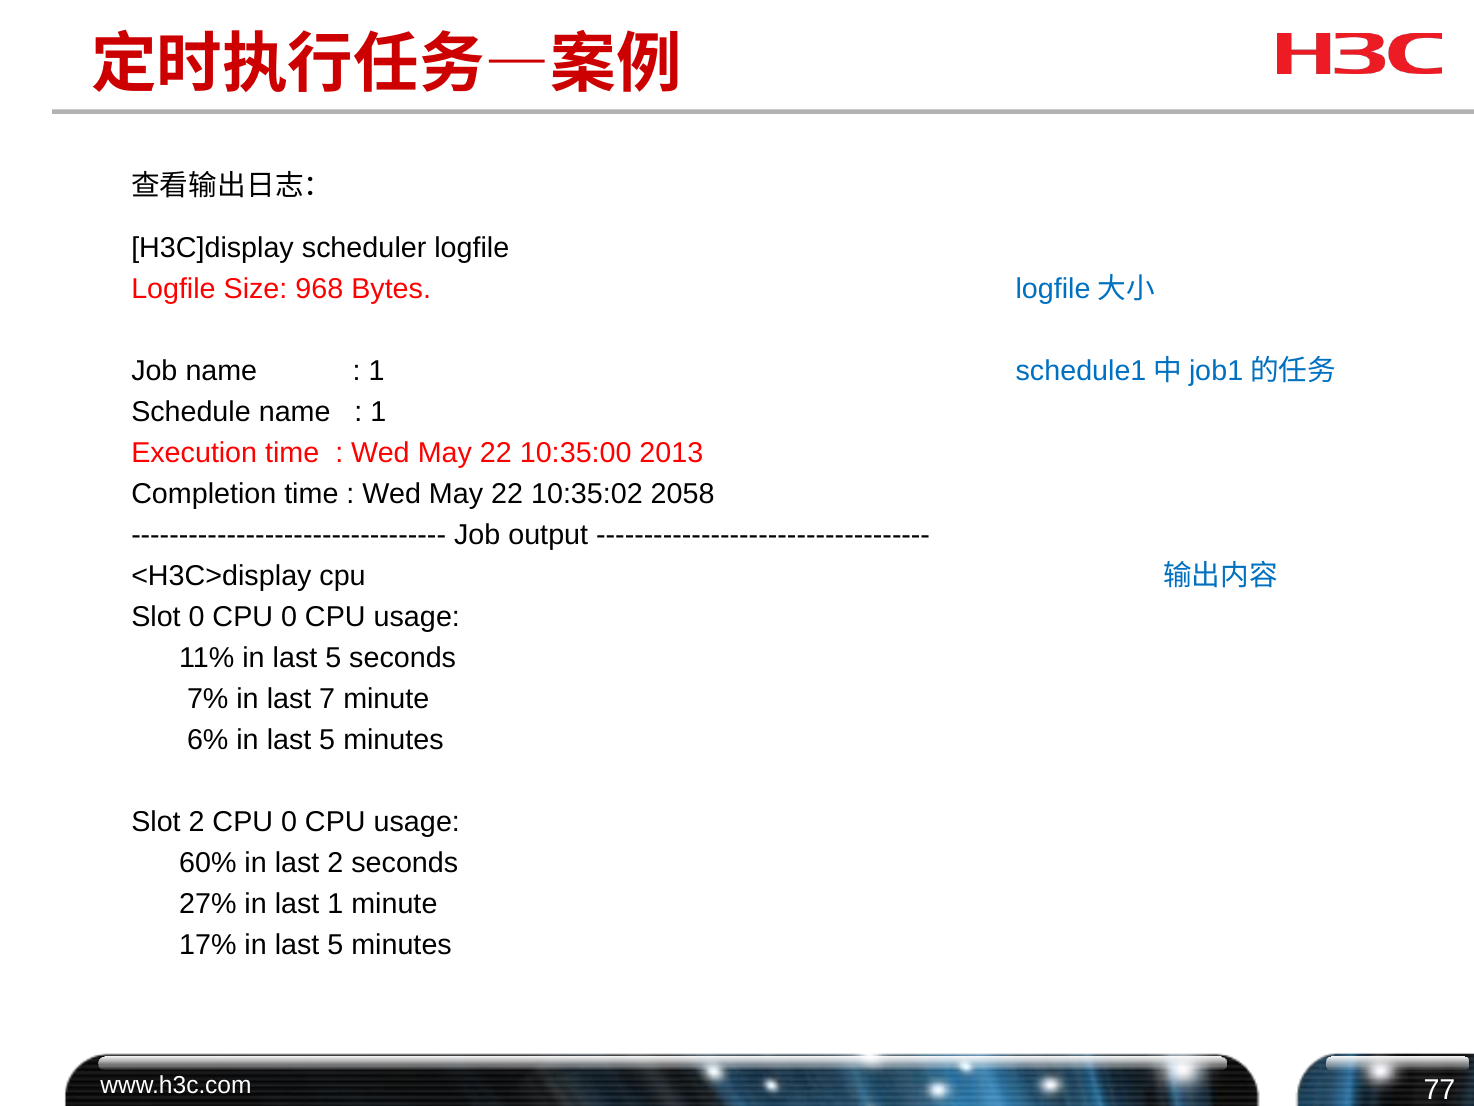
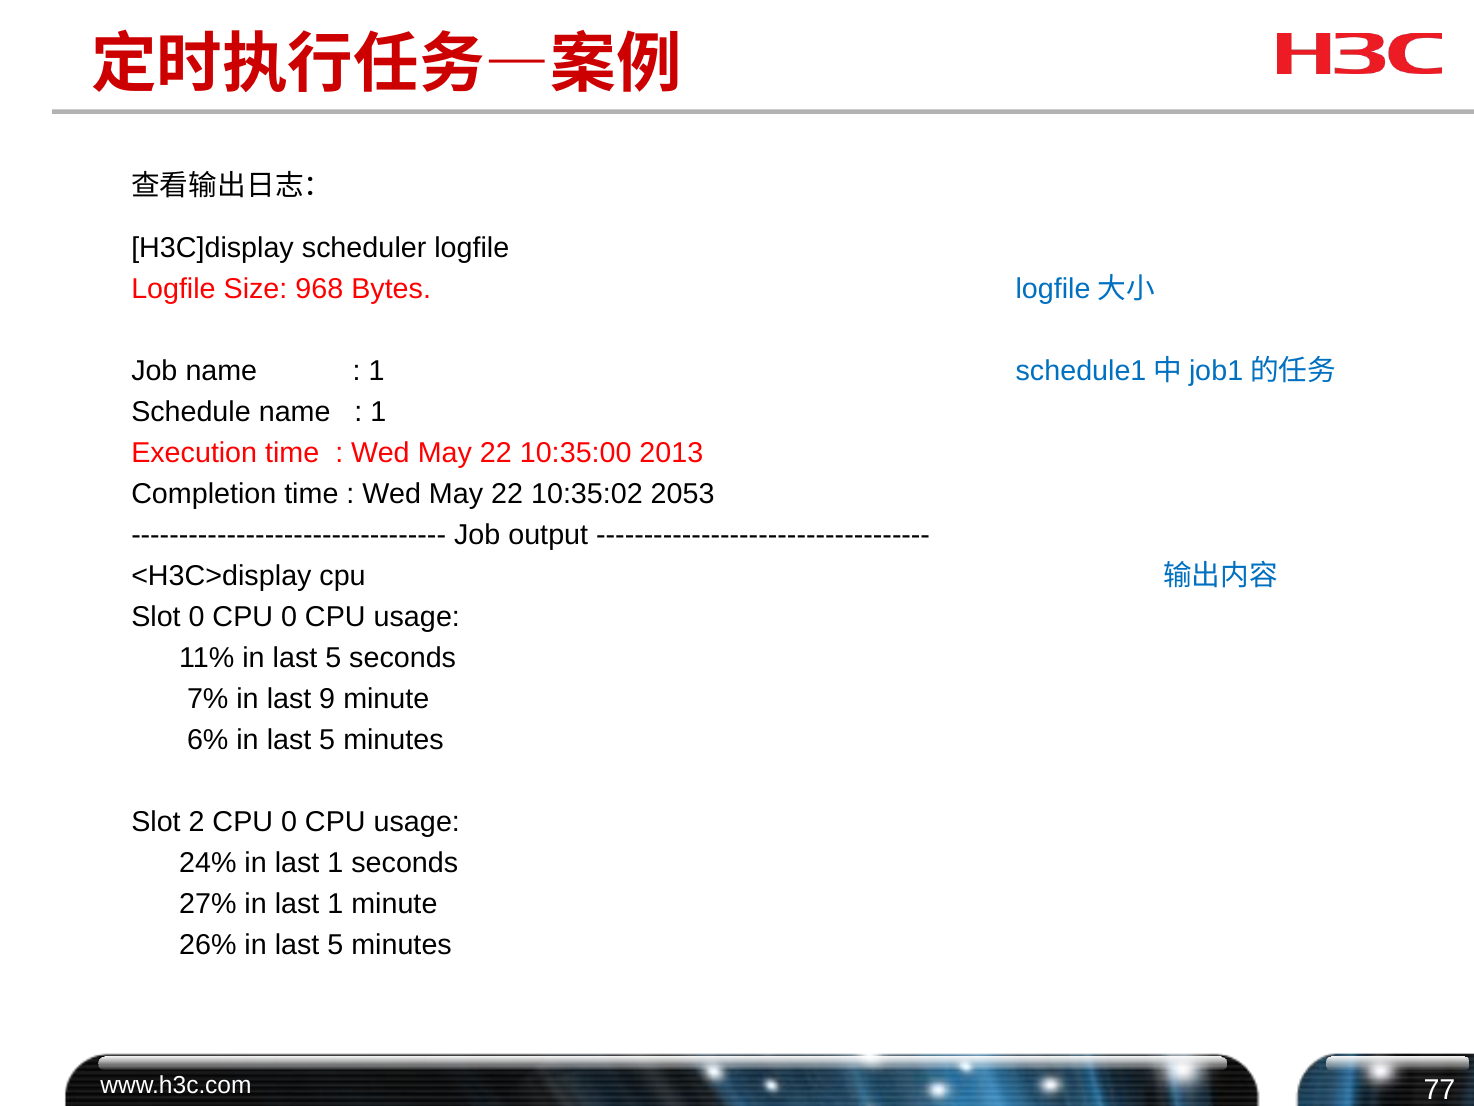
2058: 2058 -> 2053 (683, 494)
7: 7 -> 9 (327, 698)
60%: 60% -> 24% (208, 862)
2: 2 -> 1 (335, 862)
17%: 17% -> 26% (208, 944)
